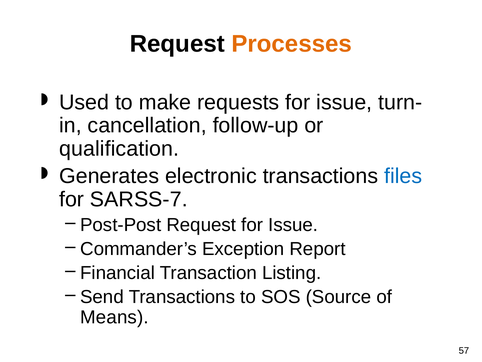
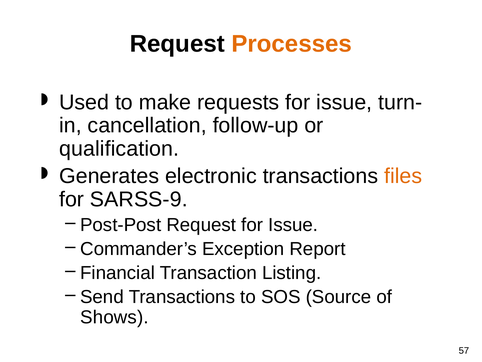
files colour: blue -> orange (403, 176)
SARSS-7: SARSS-7 -> SARSS-9 (139, 199)
Means: Means -> Shows (114, 317)
